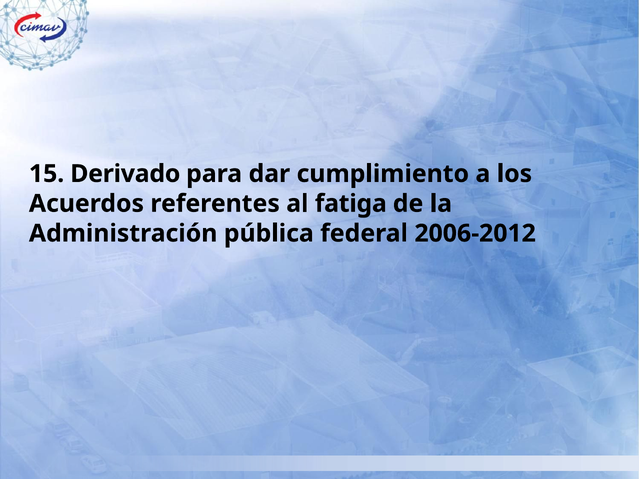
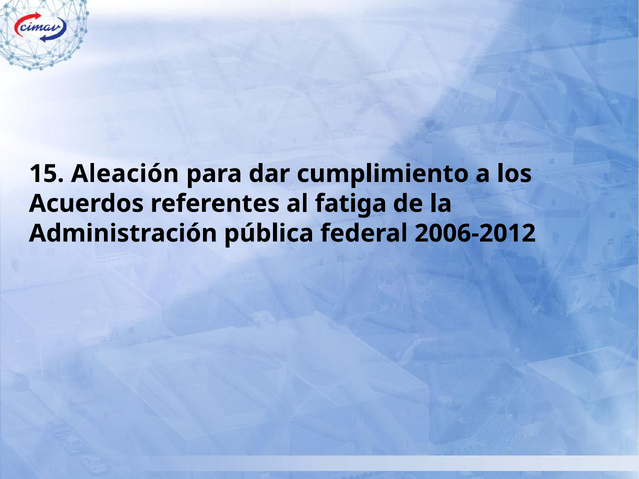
Derivado: Derivado -> Aleación (125, 174)
